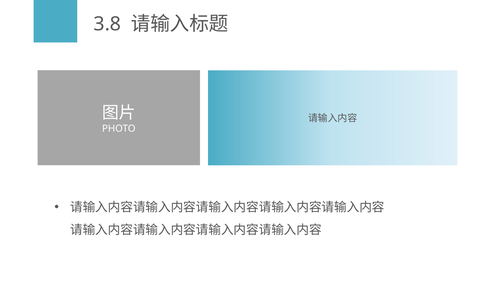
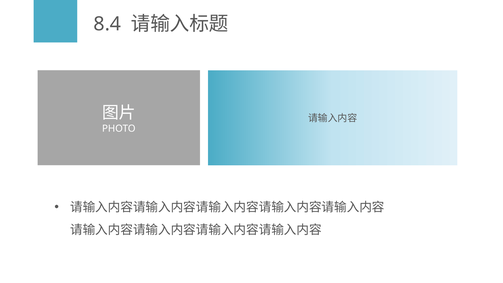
3.8: 3.8 -> 8.4 (107, 24)
